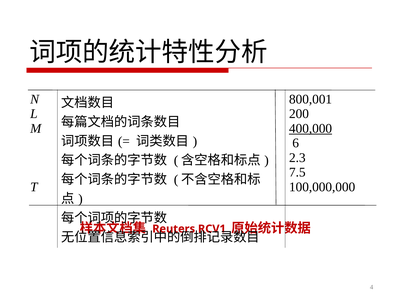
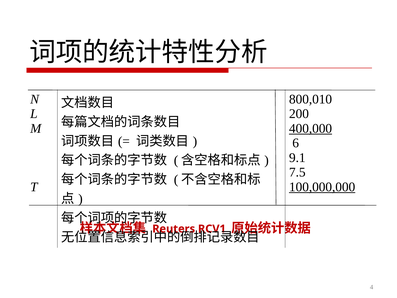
800,001: 800,001 -> 800,010 (311, 99)
2.3: 2.3 -> 9.1 (297, 158)
100,000,000 underline: none -> present (322, 187)
